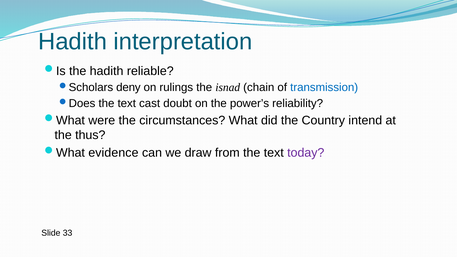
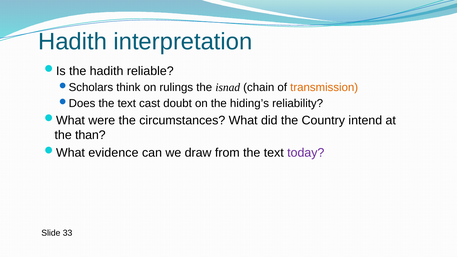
deny: deny -> think (128, 88)
transmission colour: blue -> orange (324, 88)
power’s: power’s -> hiding’s (249, 104)
thus: thus -> than (90, 135)
